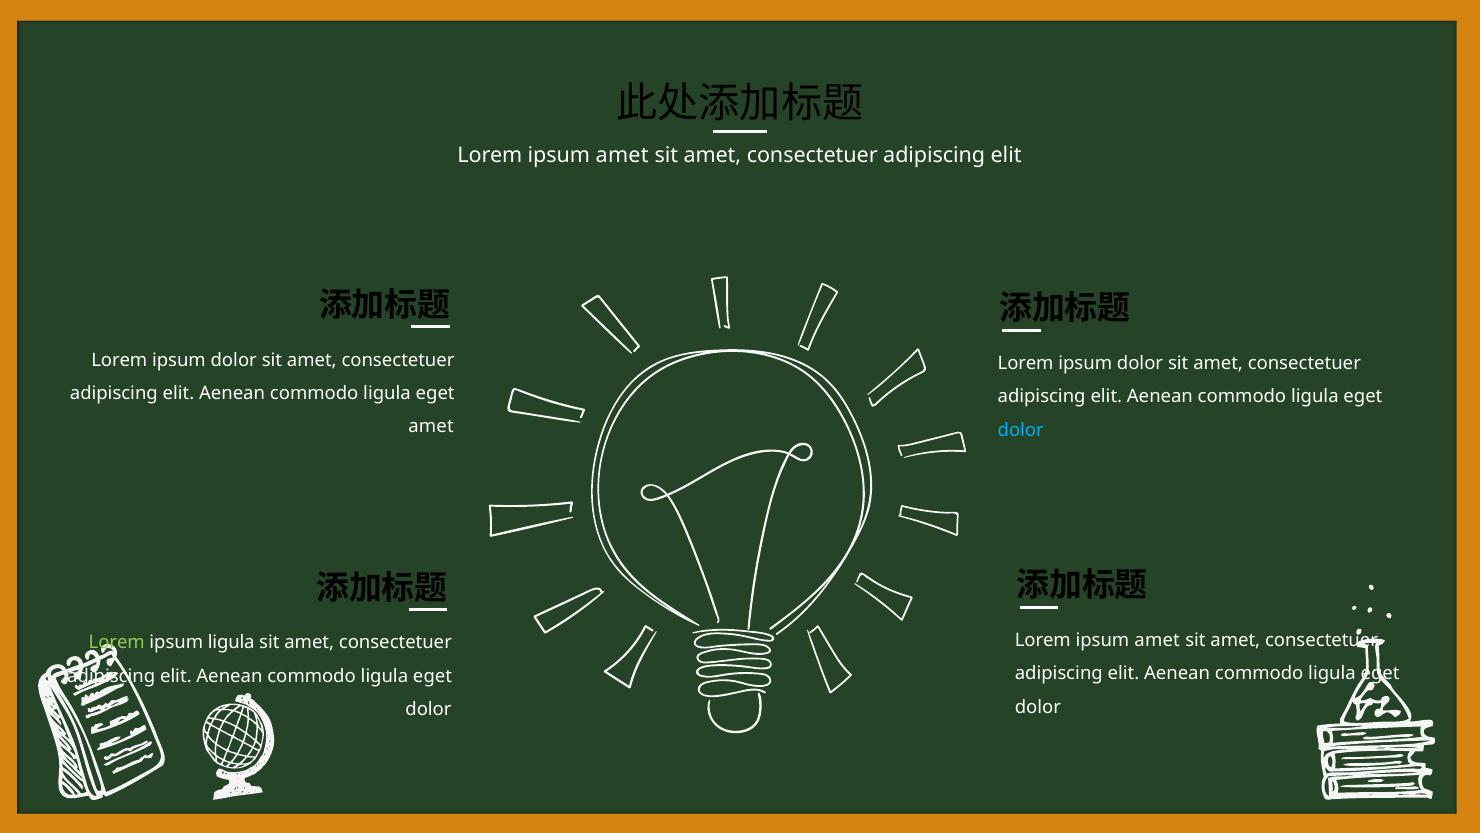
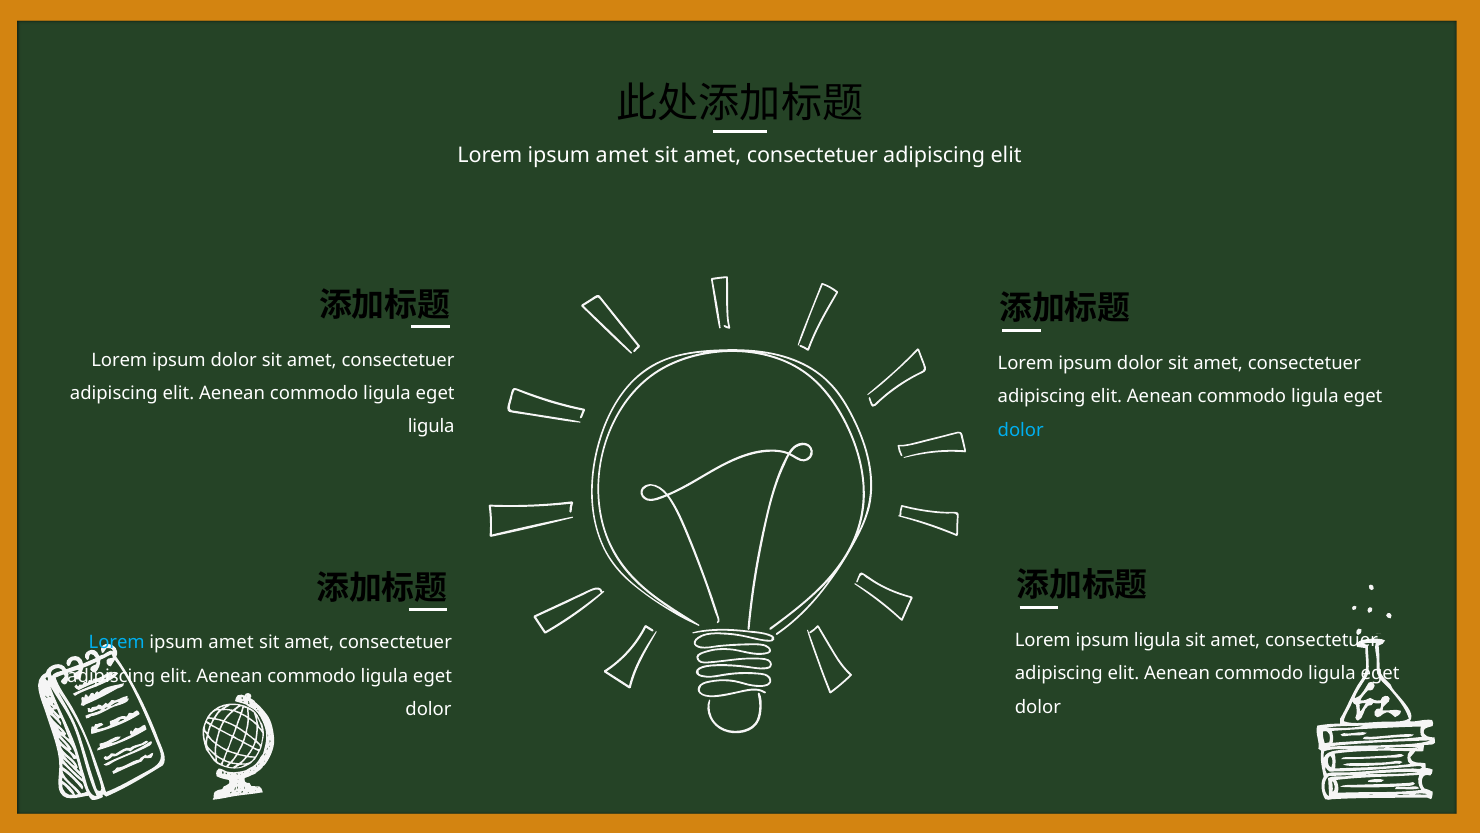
amet: amet -> ligula (431, 426)
amet: amet -> ligula (1157, 640)
Lorem colour: light green -> light blue (117, 642)
ligula: ligula -> amet (231, 642)
